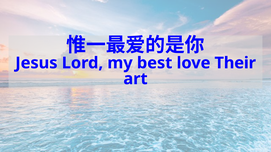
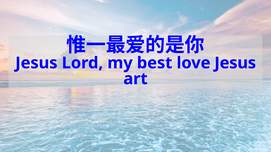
love Their: Their -> Jesus (235, 63)
